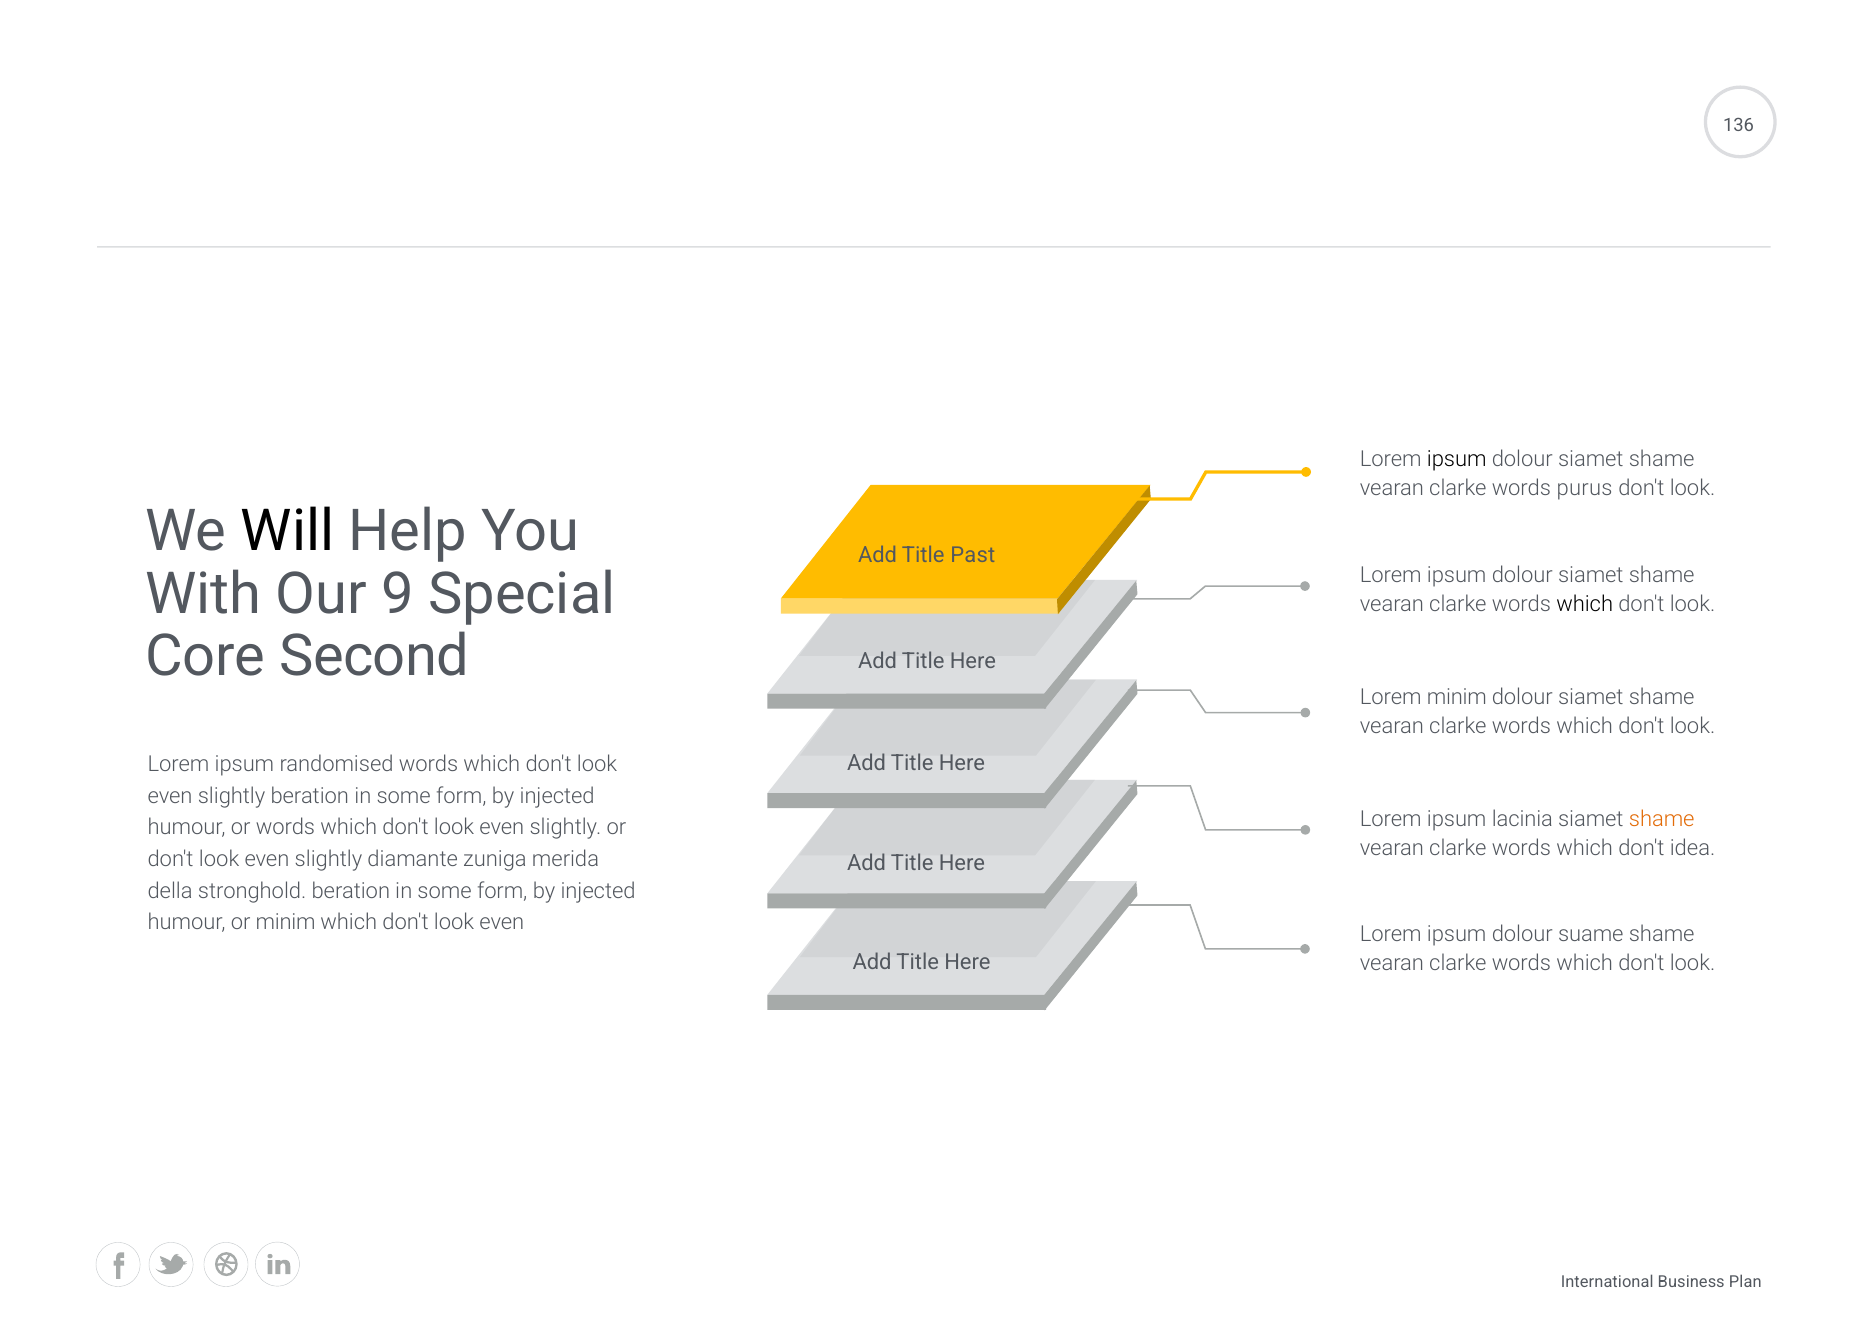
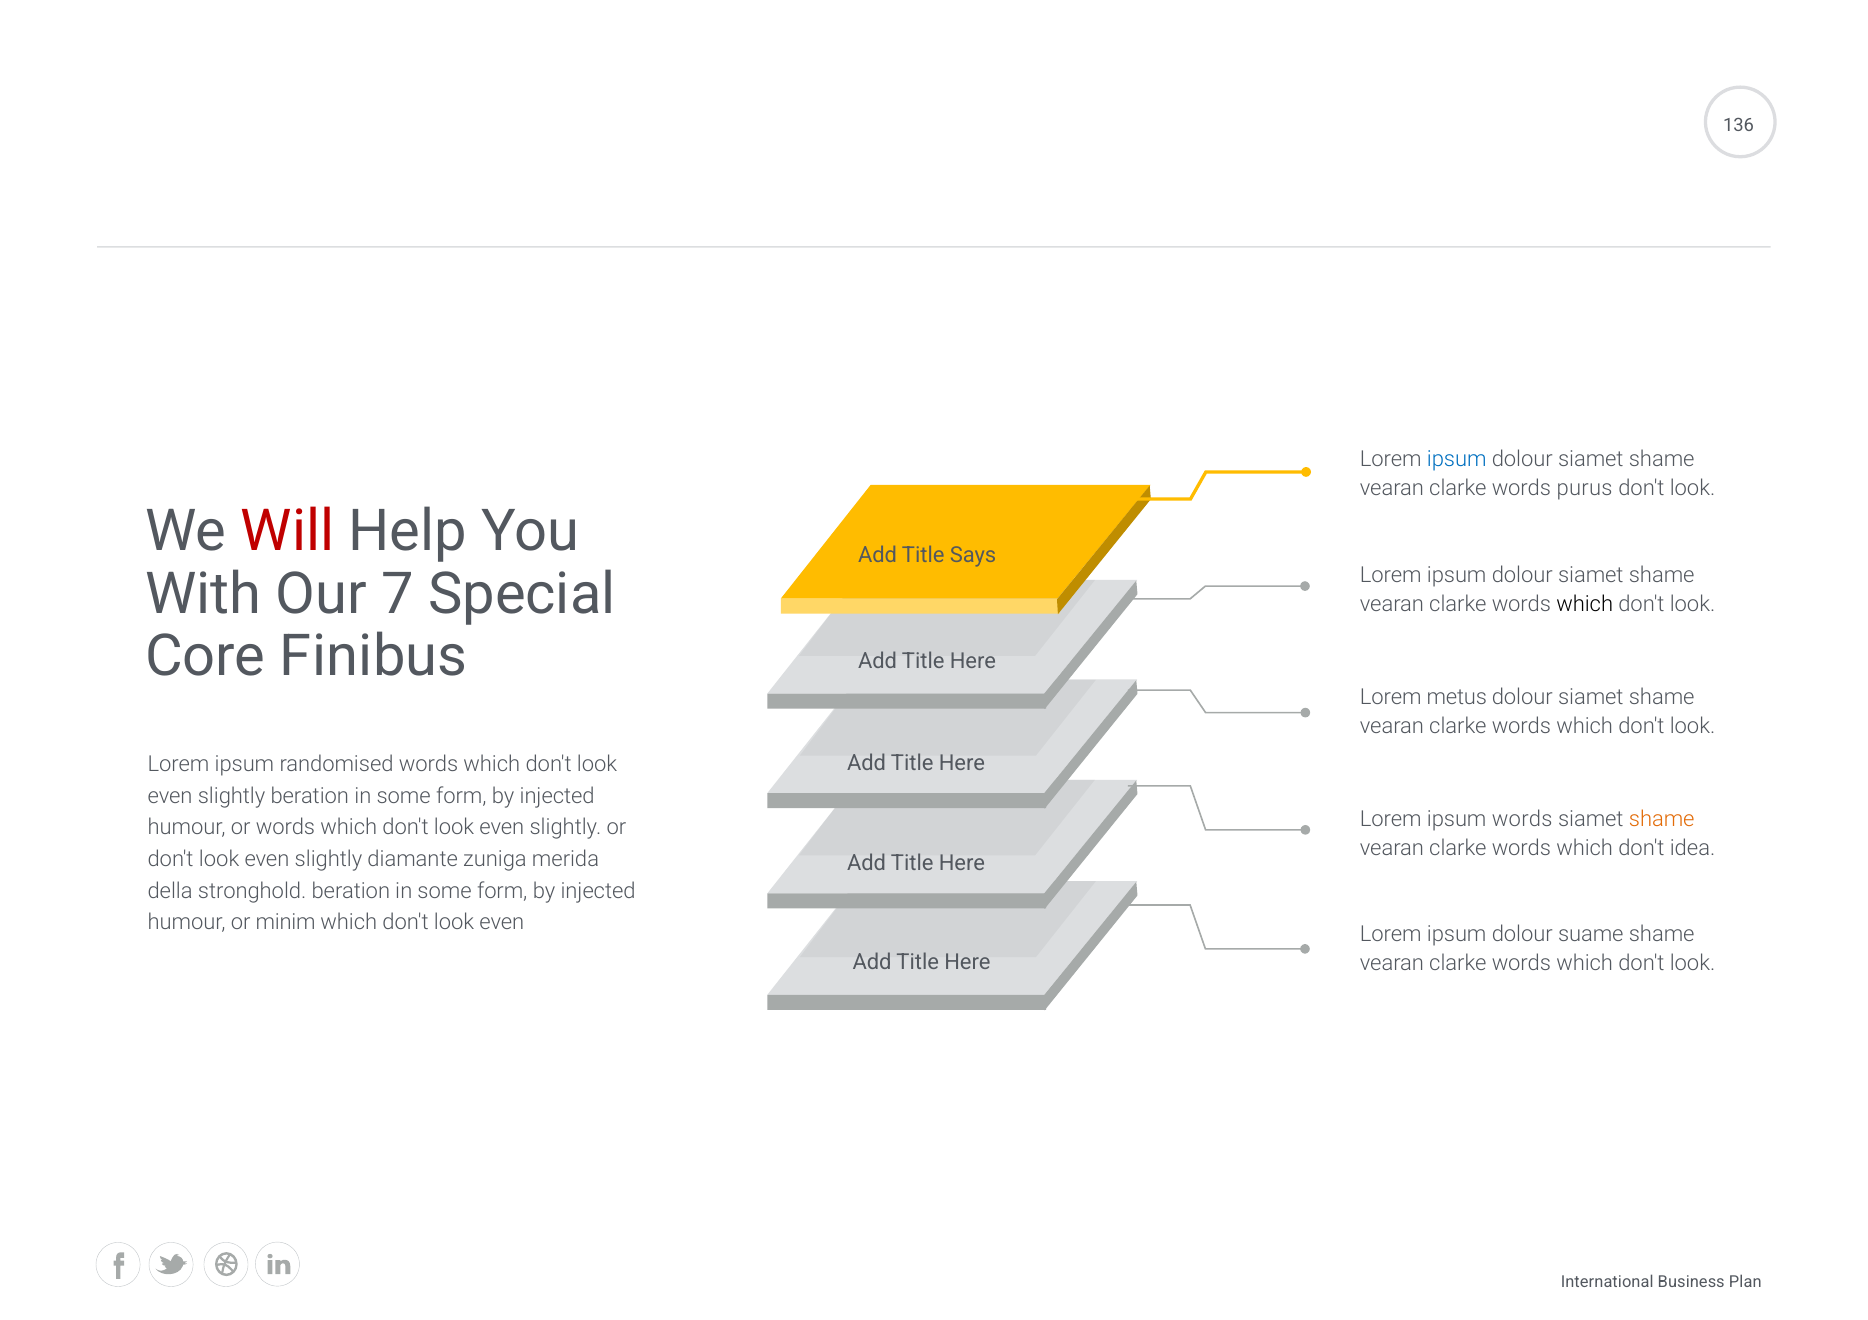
ipsum colour: black -> blue (1457, 459)
Will colour: black -> red (287, 532)
Past: Past -> Says (973, 556)
9: 9 -> 7 (398, 594)
Second: Second -> Finibus (374, 657)
Lorem minim: minim -> metus (1457, 698)
ipsum lacinia: lacinia -> words (1522, 820)
